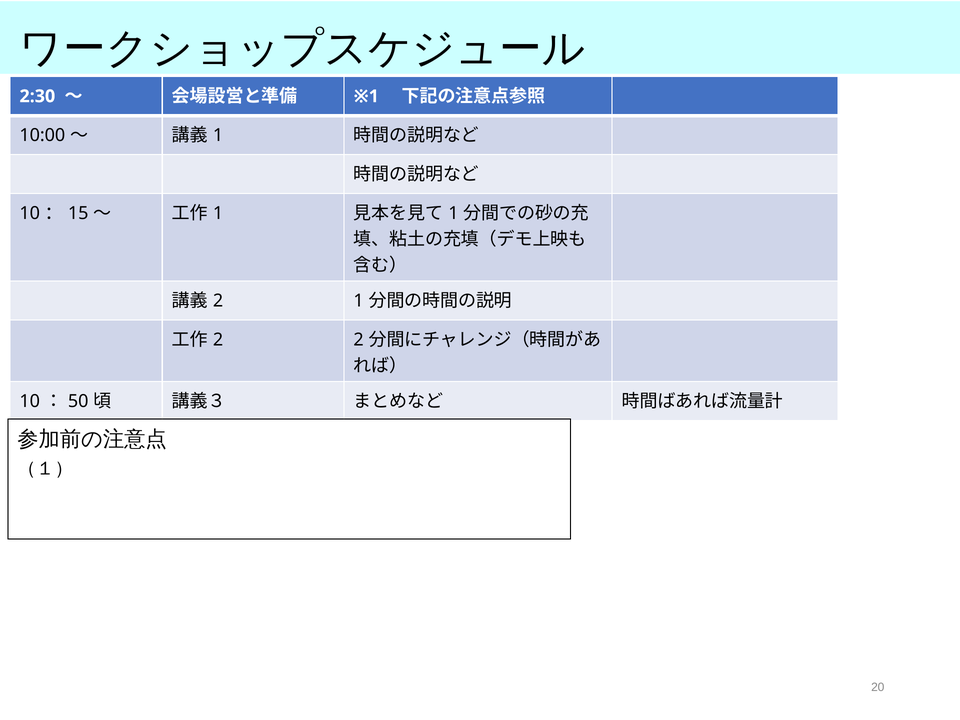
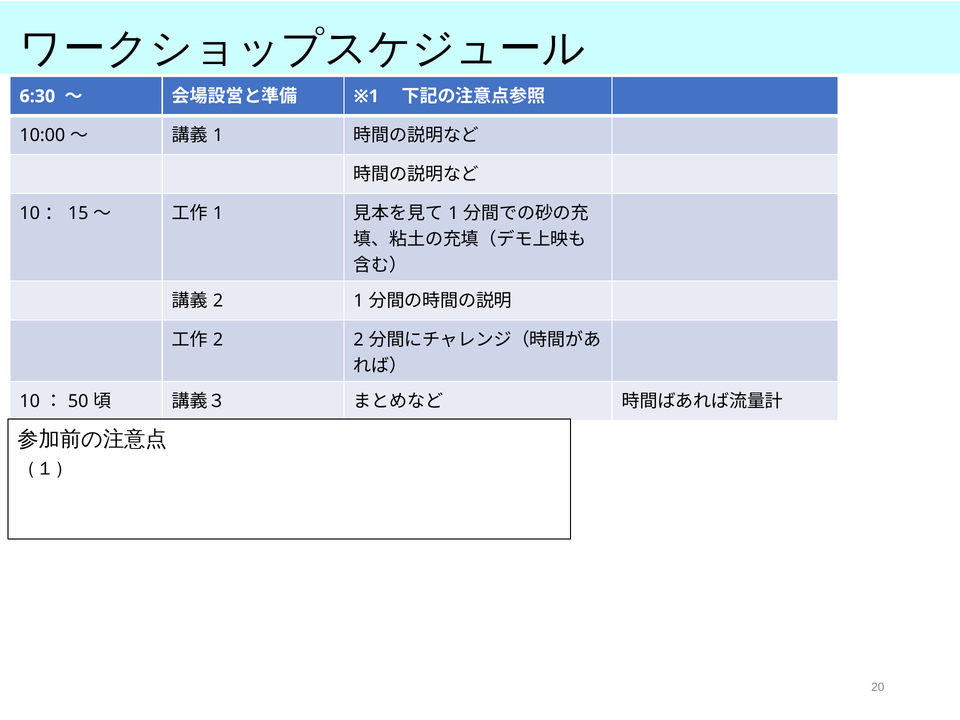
2:30: 2:30 -> 6:30 (37, 96)
